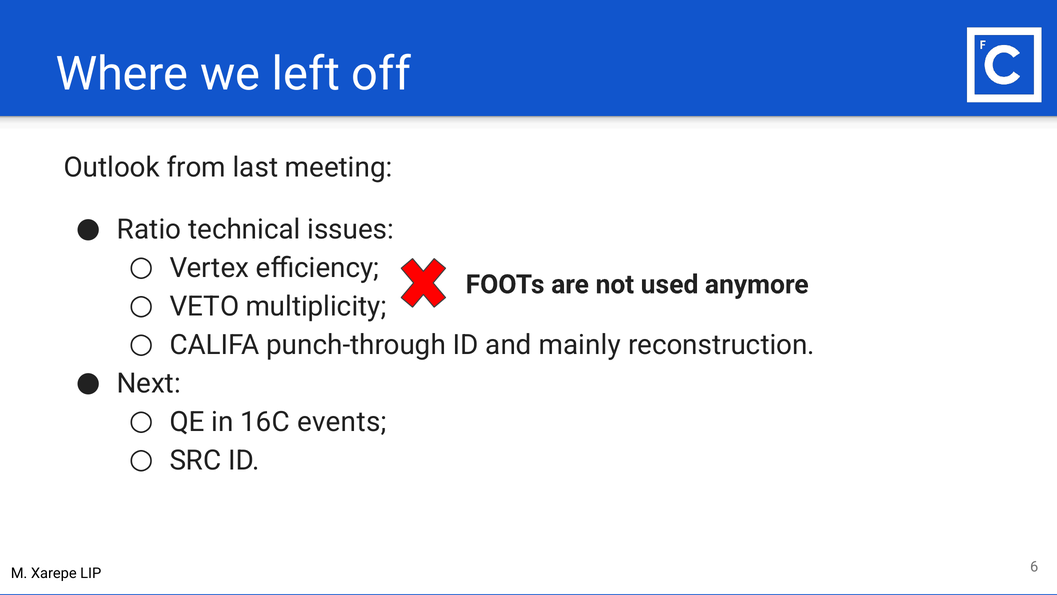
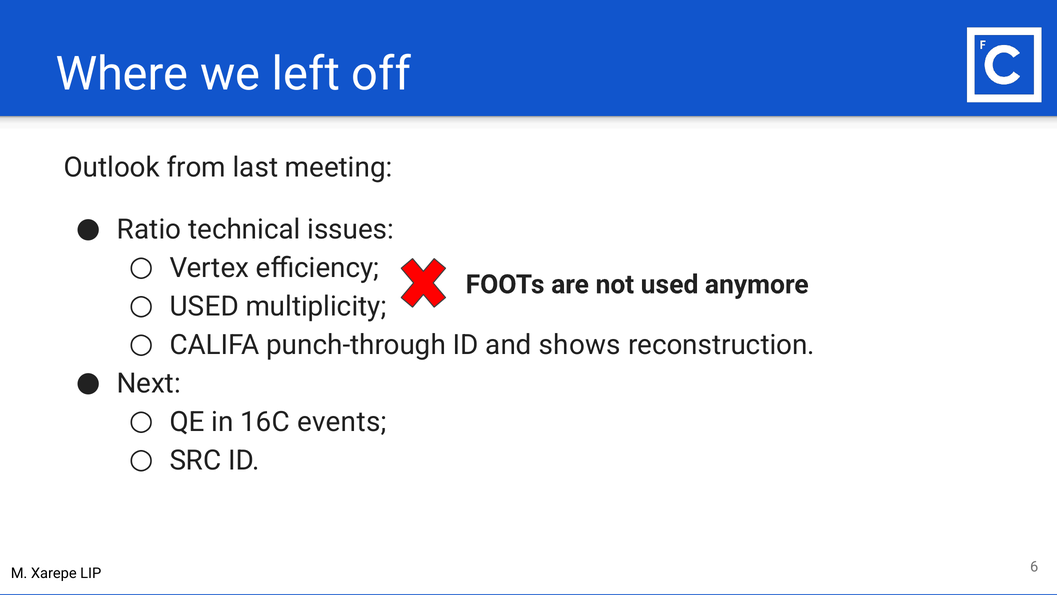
VETO: VETO -> USED (204, 306)
mainly: mainly -> shows (580, 345)
